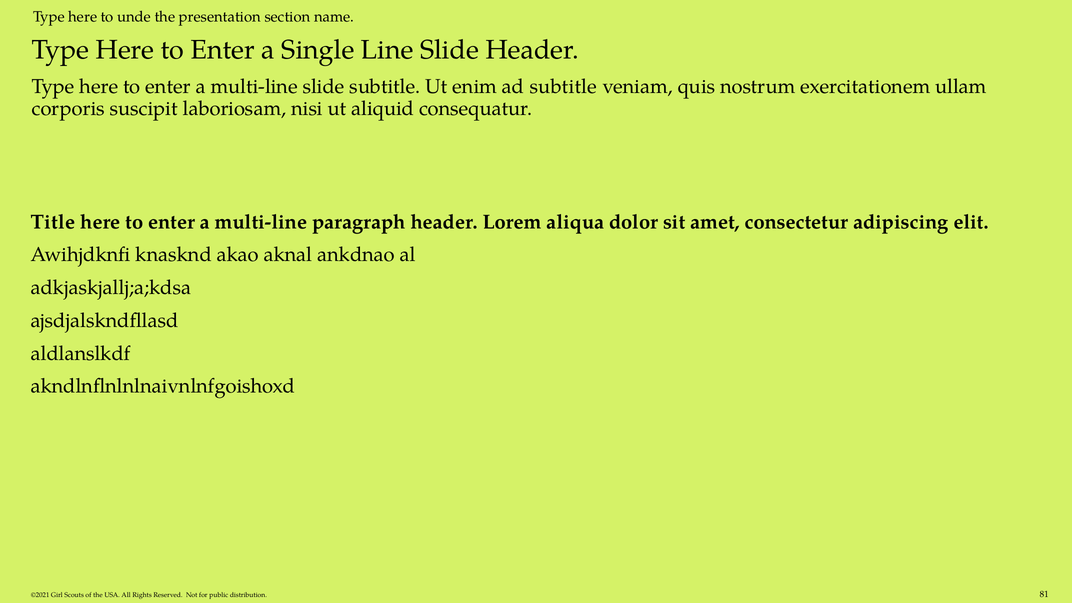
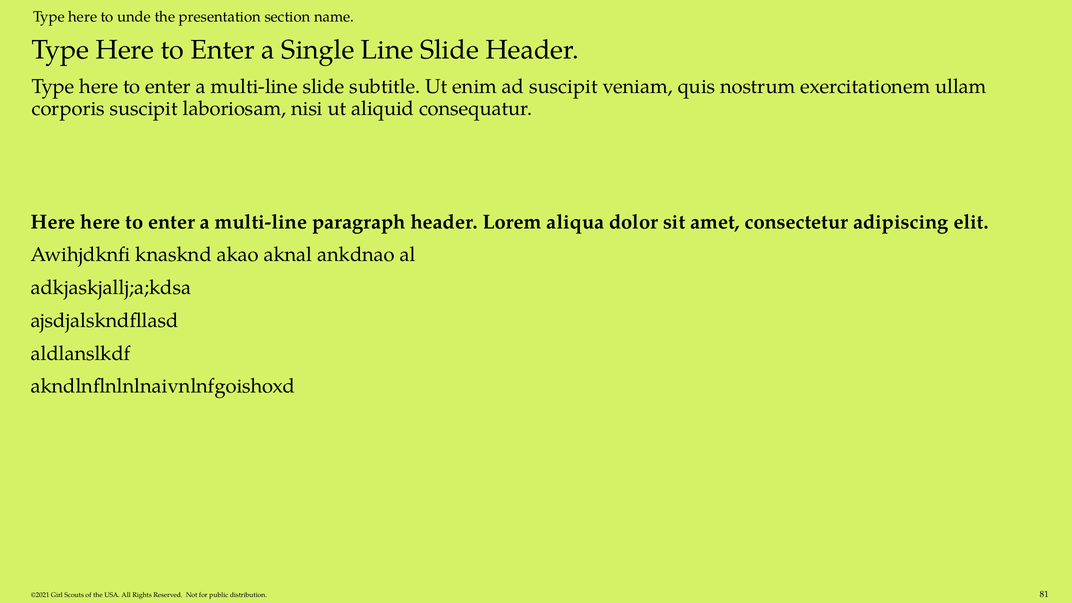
ad subtitle: subtitle -> suscipit (563, 87)
Title: Title -> Here (53, 222)
